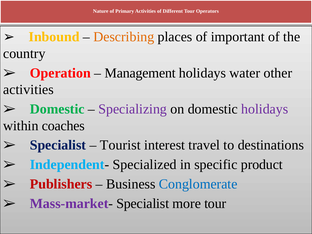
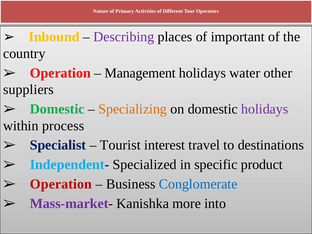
Describing colour: orange -> purple (124, 37)
activities: activities -> suppliers (28, 90)
Specializing colour: purple -> orange (133, 109)
coaches: coaches -> process (63, 126)
Publishers: Publishers -> Operation (61, 184)
Mass-market- Specialist: Specialist -> Kanishka (143, 203)
more tour: tour -> into (215, 203)
